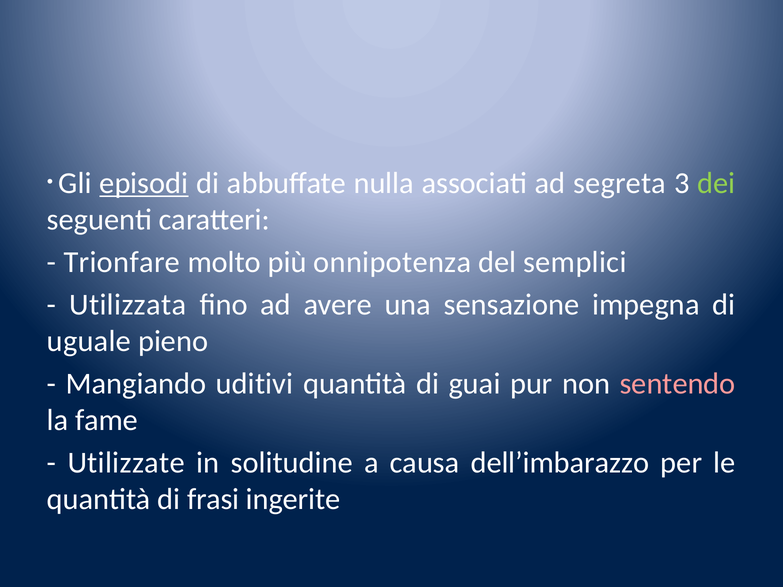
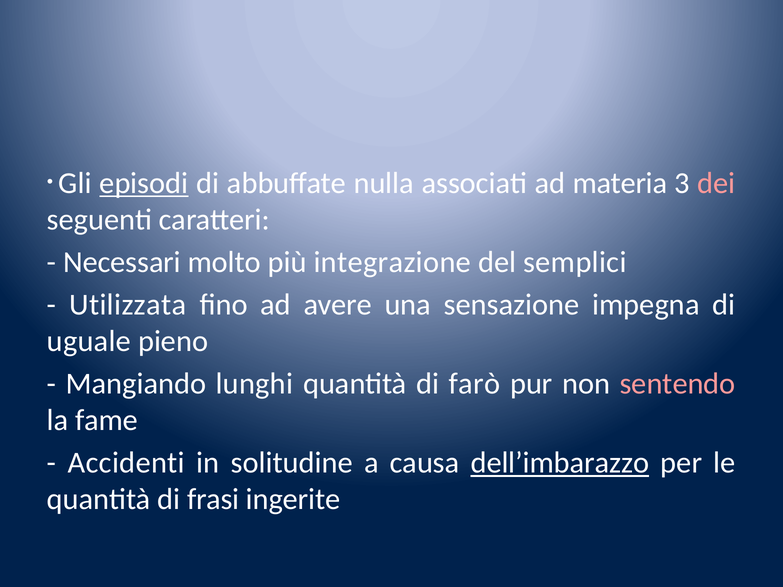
segreta: segreta -> materia (620, 183)
dei colour: light green -> pink (716, 183)
Trionfare: Trionfare -> Necessari (122, 262)
onnipotenza: onnipotenza -> integrazione (392, 262)
uditivi: uditivi -> lunghi (254, 384)
guai: guai -> farò (474, 384)
Utilizzate: Utilizzate -> Accidenti (126, 463)
dell’imbarazzo underline: none -> present (560, 463)
